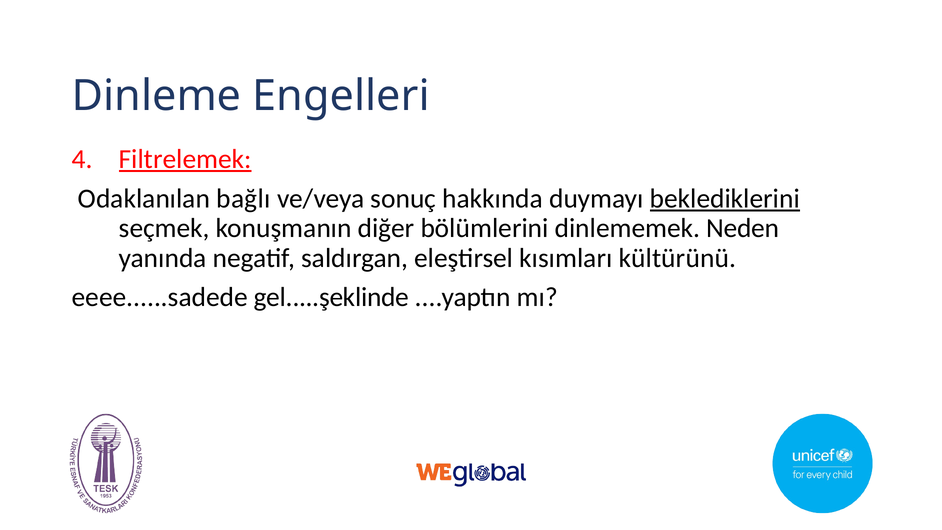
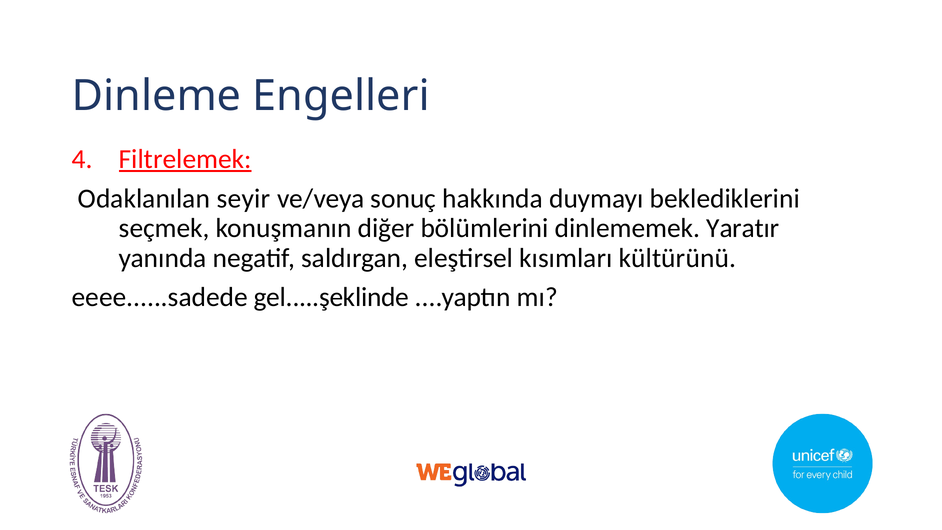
bağlı: bağlı -> seyir (243, 199)
beklediklerini underline: present -> none (725, 199)
Neden: Neden -> Yaratır (743, 228)
